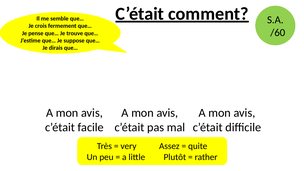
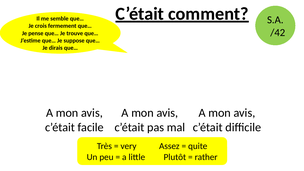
/60: /60 -> /42 (278, 33)
